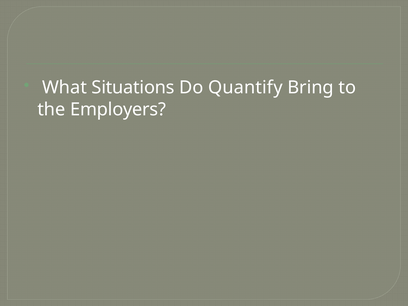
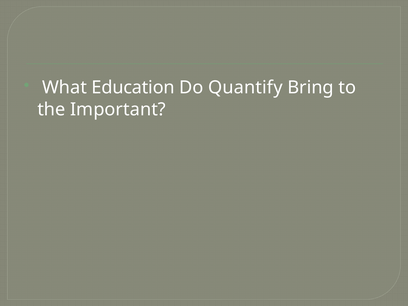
Situations: Situations -> Education (133, 88)
Employers: Employers -> Important (118, 109)
